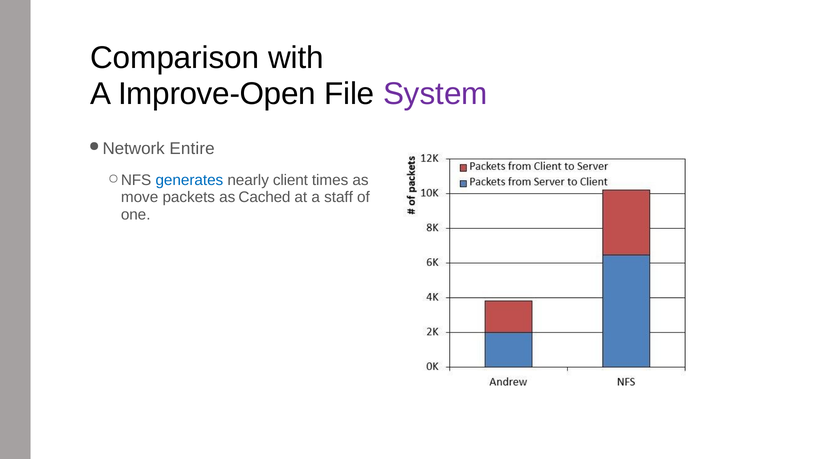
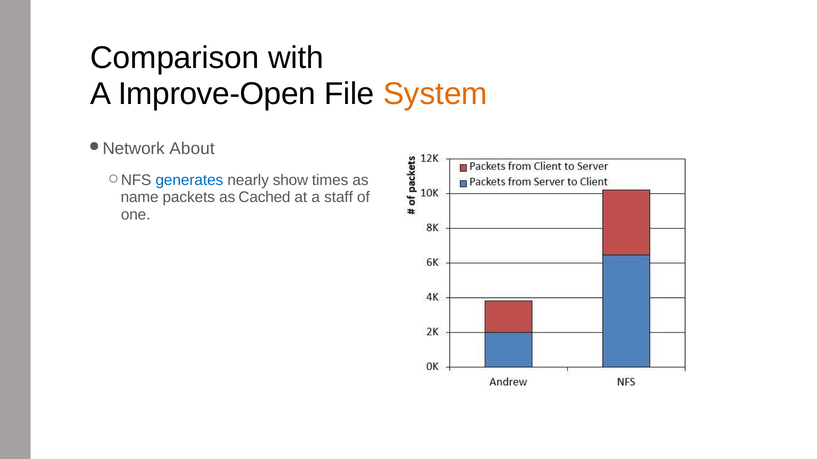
System colour: purple -> orange (435, 94)
Entire: Entire -> About (192, 149)
client: client -> show (290, 180)
move: move -> name (140, 198)
